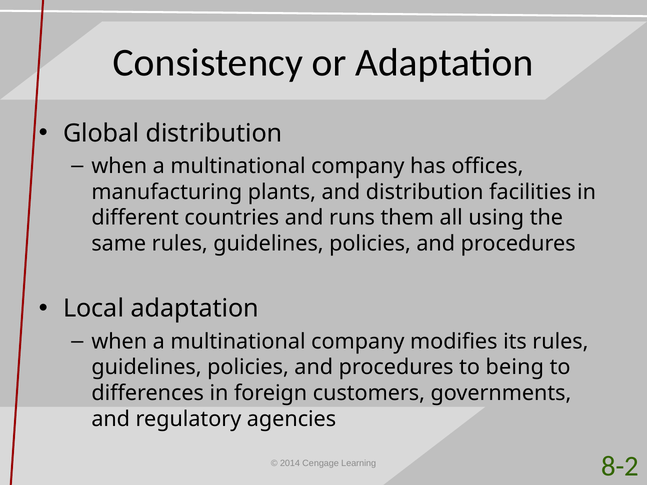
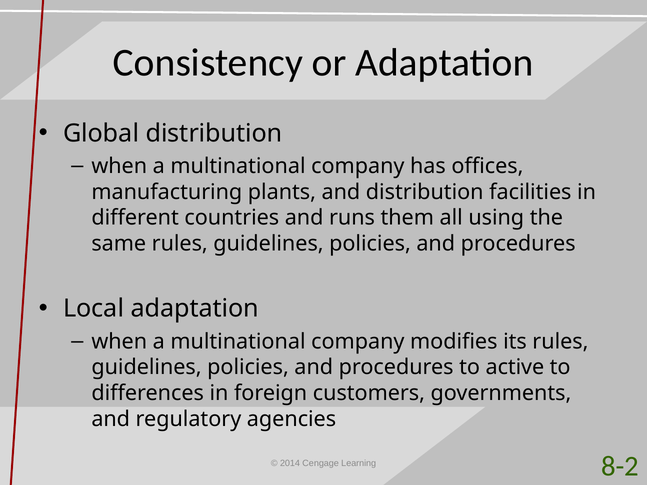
being: being -> active (515, 368)
